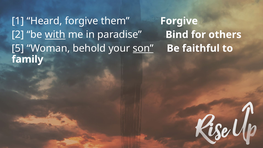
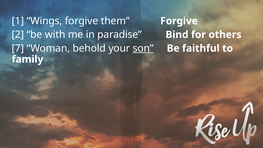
Heard: Heard -> Wings (44, 21)
with underline: present -> none (55, 35)
5: 5 -> 7 (18, 48)
